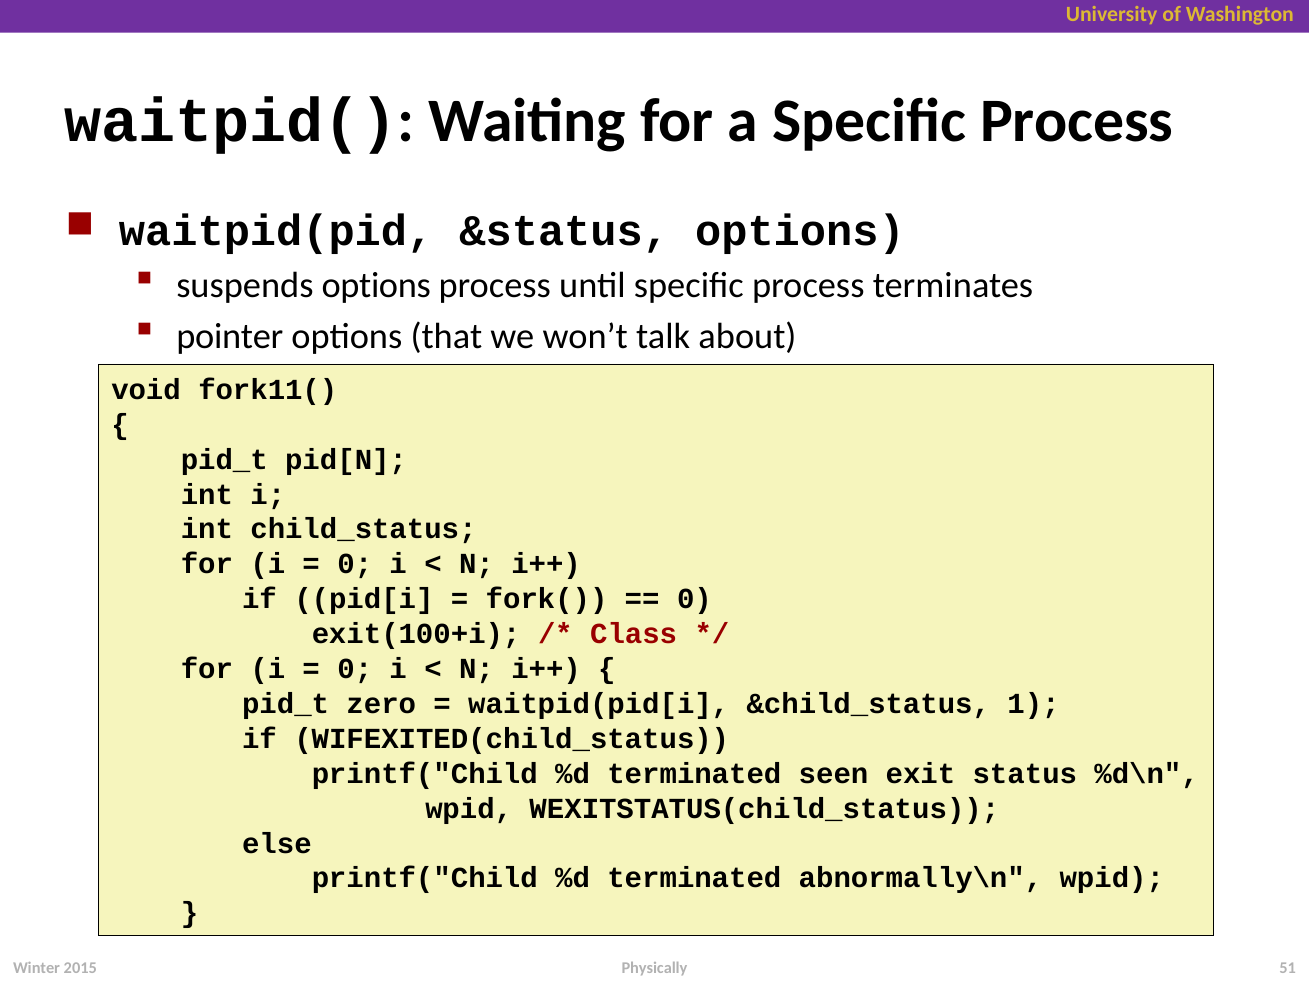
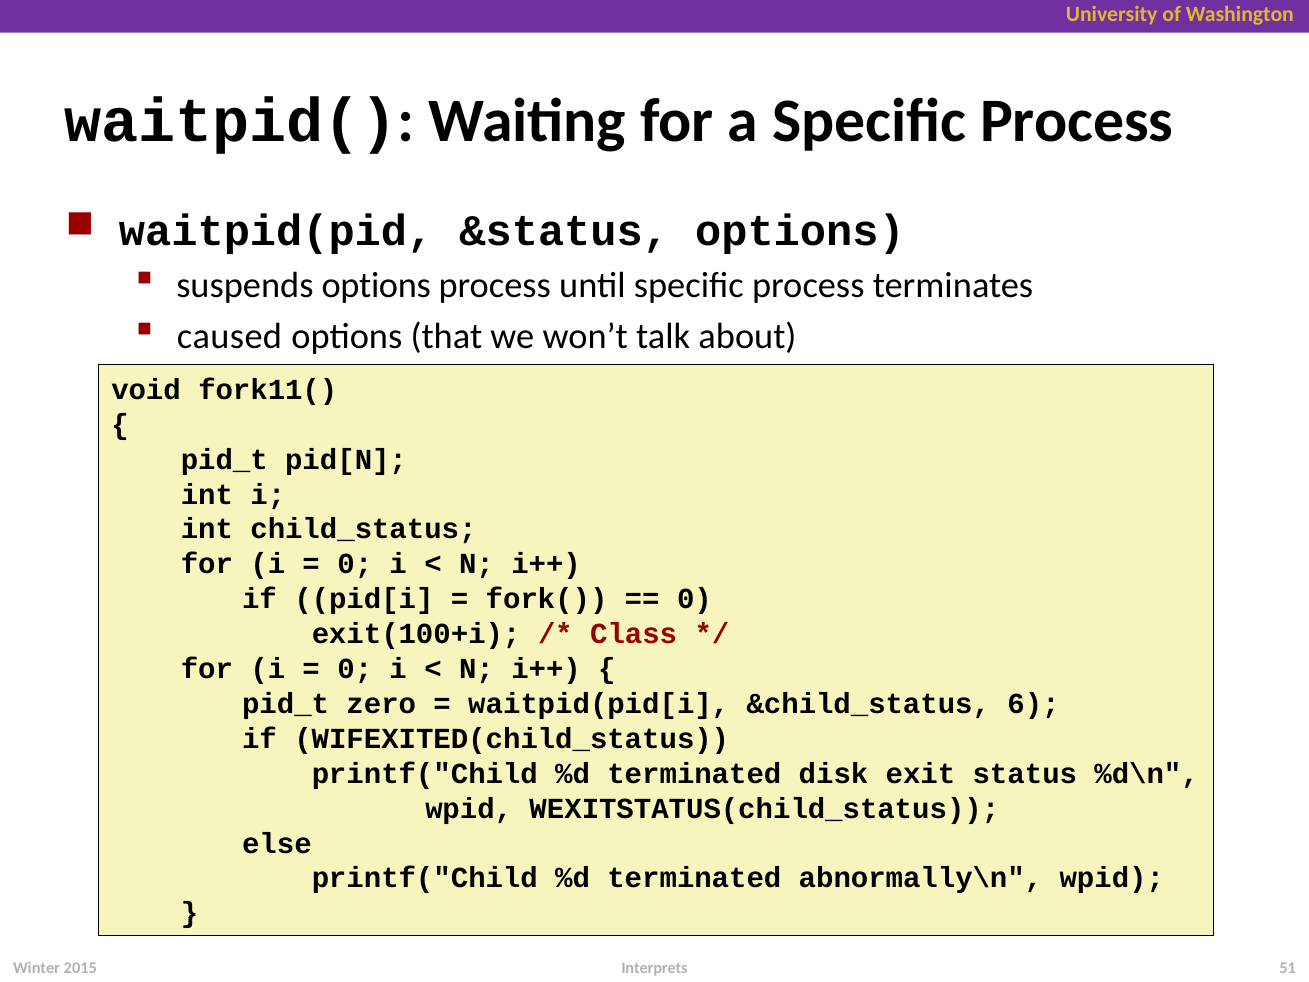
pointer: pointer -> caused (230, 336)
1: 1 -> 6 (1034, 704)
seen: seen -> disk (834, 773)
Physically: Physically -> Interprets (655, 968)
